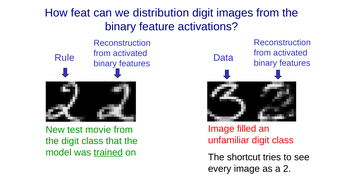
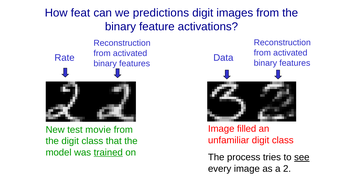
distribution: distribution -> predictions (161, 13)
Rule: Rule -> Rate (65, 58)
shortcut: shortcut -> process (244, 158)
see underline: none -> present (302, 158)
